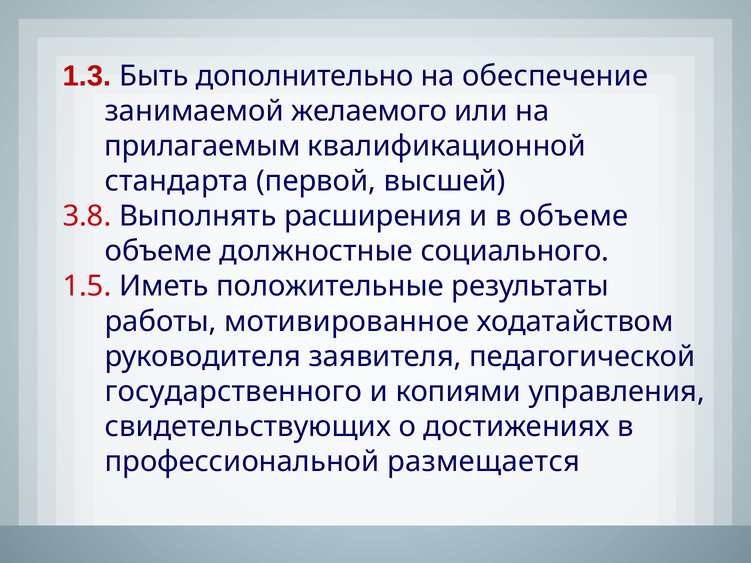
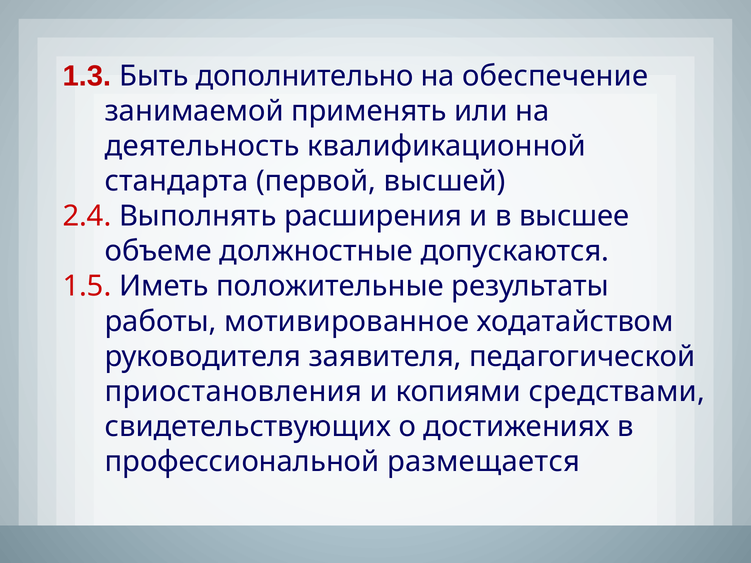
желаемого: желаемого -> применять (369, 111)
прилагаемым: прилагаемым -> деятельность (202, 146)
3.8: 3.8 -> 2.4 (87, 216)
в объеме: объеме -> высшее (574, 216)
социального: социального -> допускаются (515, 251)
государственного: государственного -> приостановления (233, 392)
управления: управления -> средствами (617, 392)
